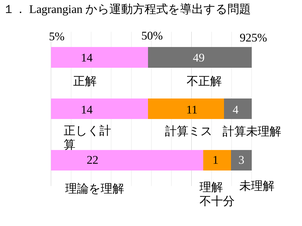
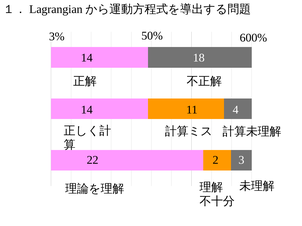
5%: 5% -> 3% (57, 37)
925%: 925% -> 600% (253, 38)
49: 49 -> 18 (199, 58)
1: 1 -> 2 (216, 160)
